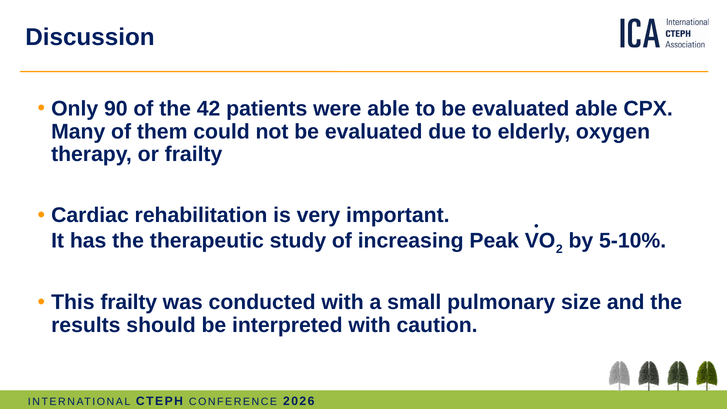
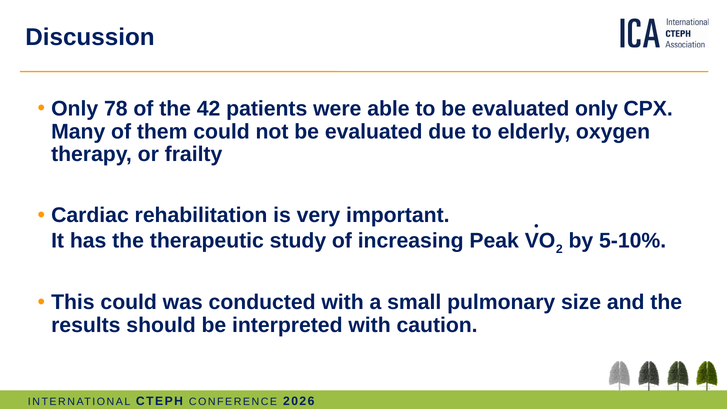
90: 90 -> 78 (116, 109)
evaluated able: able -> only (597, 109)
This frailty: frailty -> could (129, 302)
